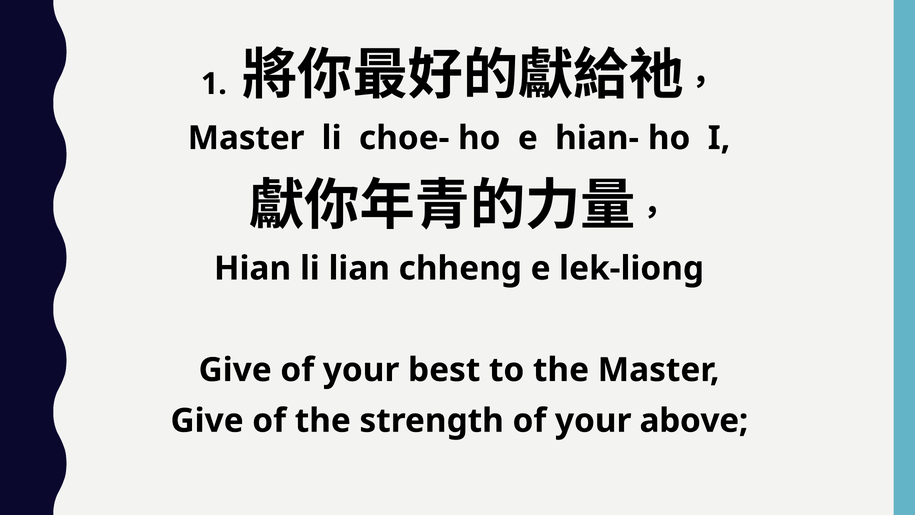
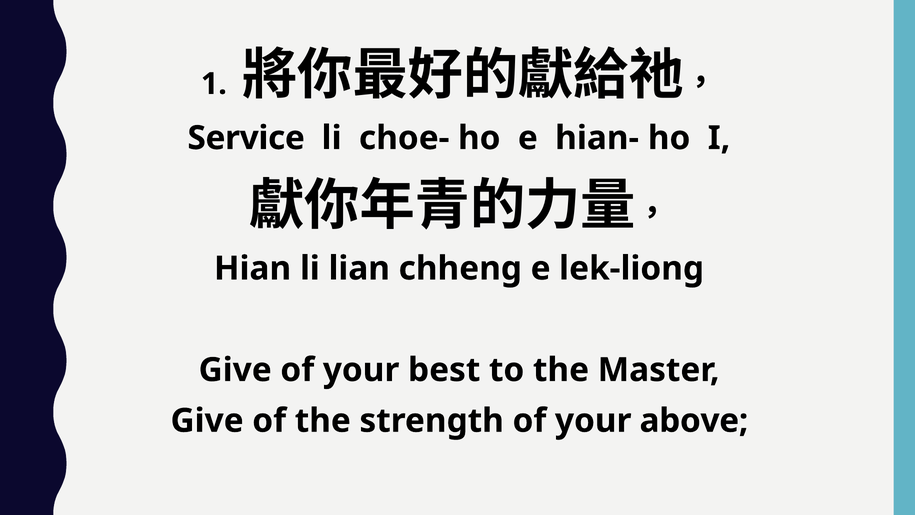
Master: Master -> Service (246, 138)
